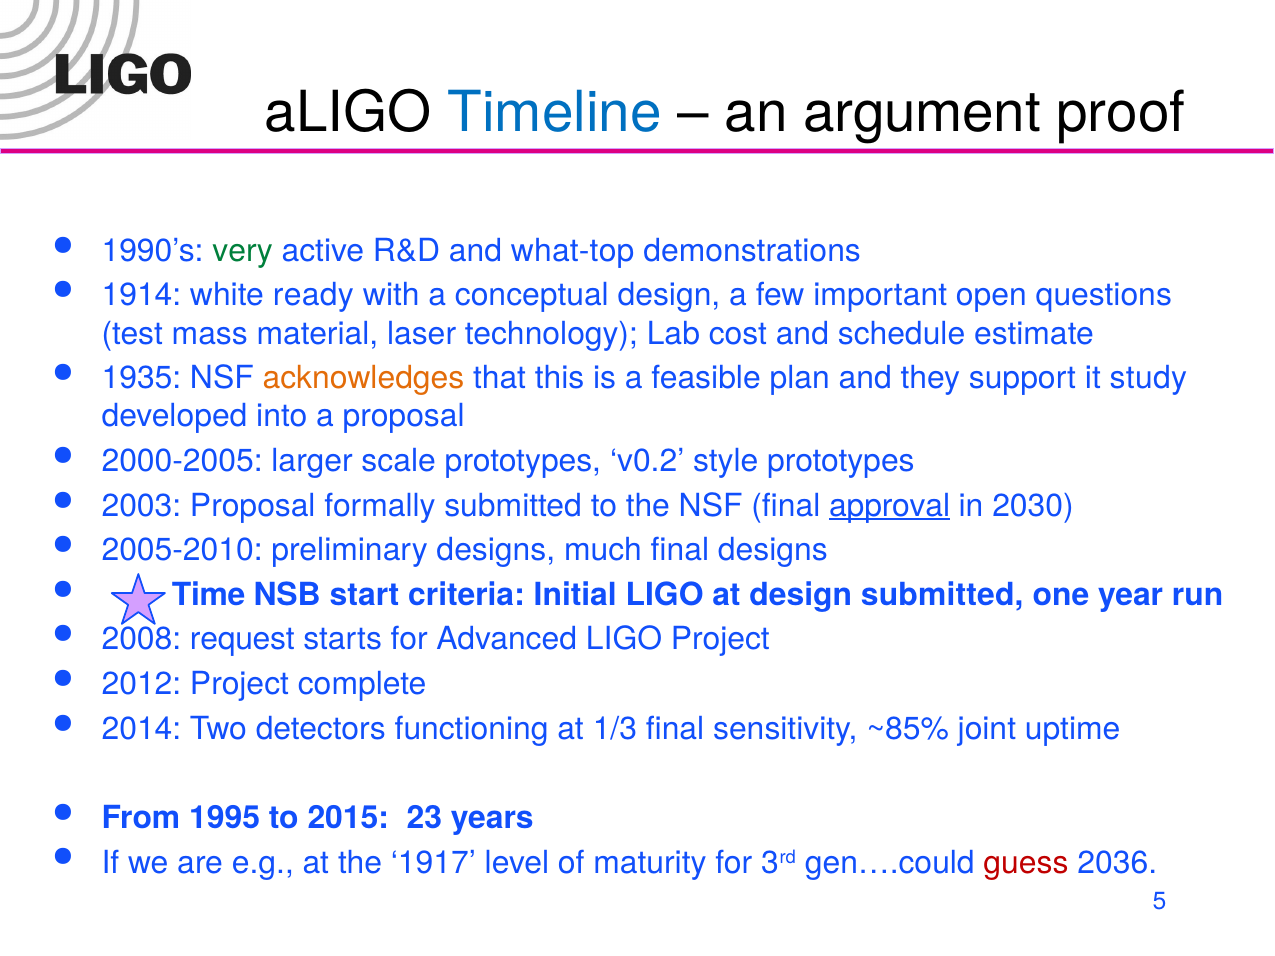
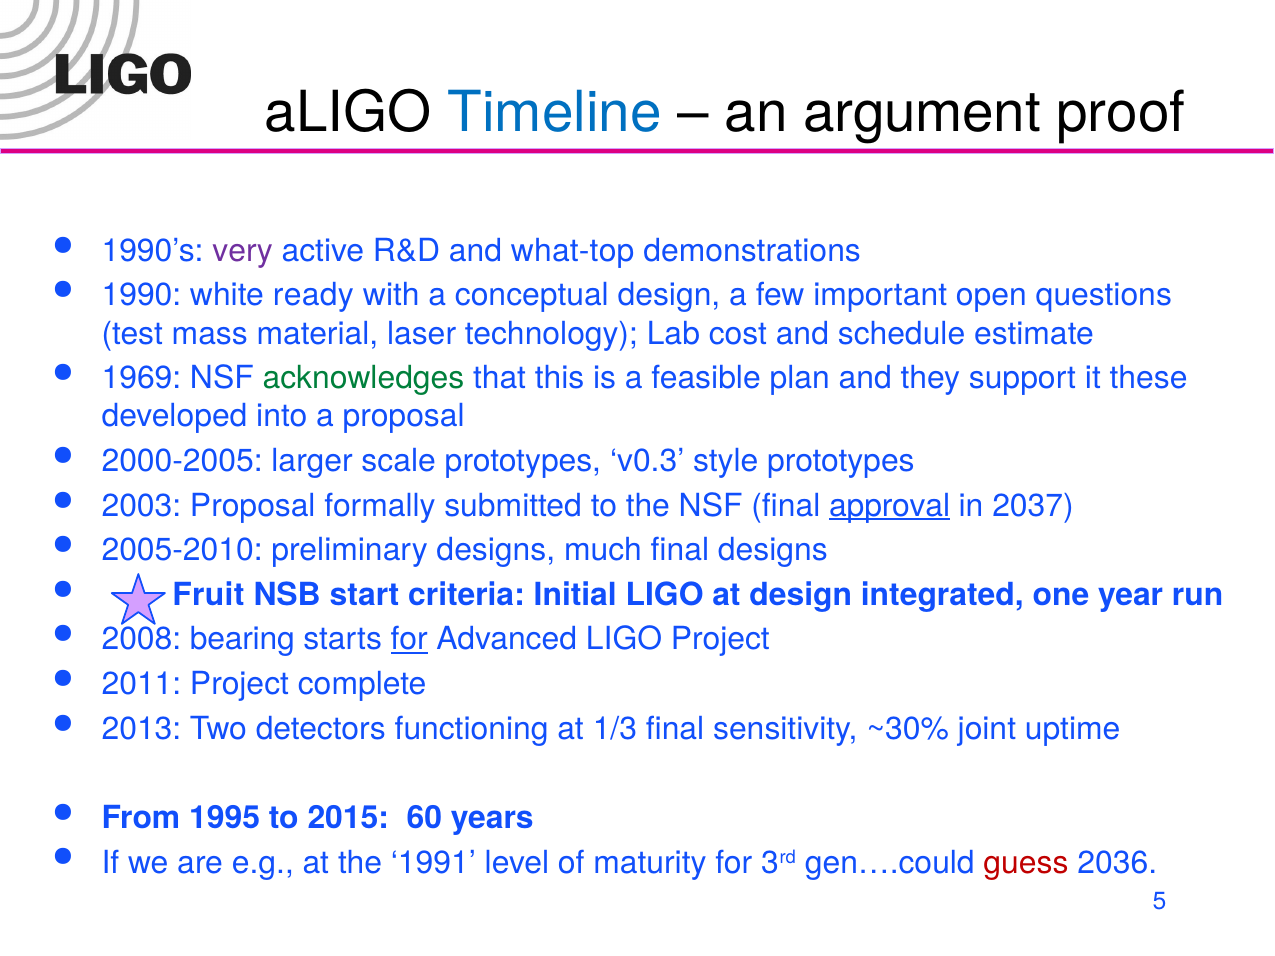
very colour: green -> purple (243, 251)
1914: 1914 -> 1990 (141, 295)
1935: 1935 -> 1969 (141, 378)
acknowledges colour: orange -> green (363, 378)
study: study -> these (1149, 378)
v0.2: v0.2 -> v0.3 (647, 461)
2030: 2030 -> 2037 (1033, 506)
Time: Time -> Fruit (208, 595)
design submitted: submitted -> integrated (942, 595)
request: request -> bearing (242, 640)
for underline: none -> present (409, 640)
2012: 2012 -> 2011 (141, 684)
2014: 2014 -> 2013 (141, 729)
~85%: ~85% -> ~30% (908, 729)
23: 23 -> 60 (424, 818)
1917: 1917 -> 1991 (433, 863)
